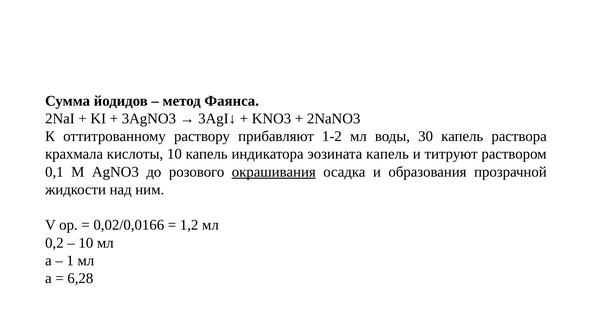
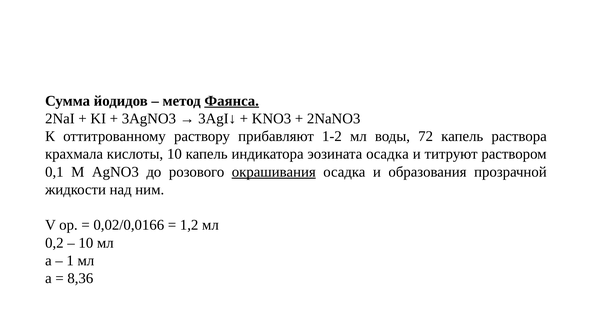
Фаянса underline: none -> present (232, 101)
30: 30 -> 72 (426, 136)
эозината капель: капель -> осадка (387, 154)
6,28: 6,28 -> 8,36 (80, 278)
